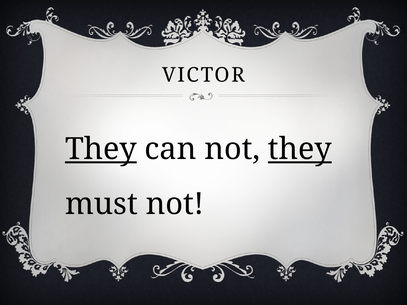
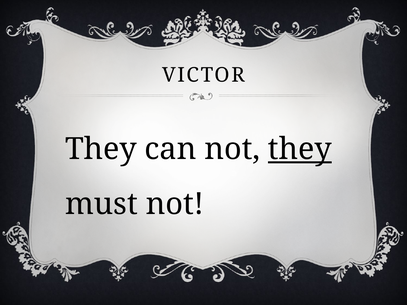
They underline: present -> none (101, 149)
